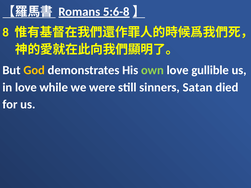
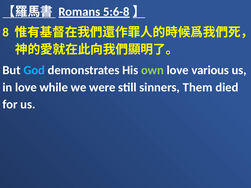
God colour: yellow -> light blue (34, 70)
gullible: gullible -> various (210, 70)
Satan: Satan -> Them (198, 87)
